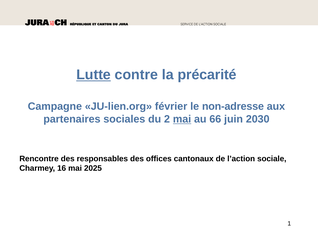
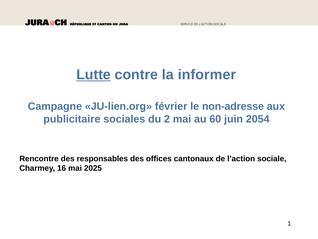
précarité: précarité -> informer (207, 75)
partenaires: partenaires -> publicitaire (72, 119)
mai underline: present -> none (182, 119)
66: 66 -> 60 (215, 119)
2030: 2030 -> 2054 (258, 119)
